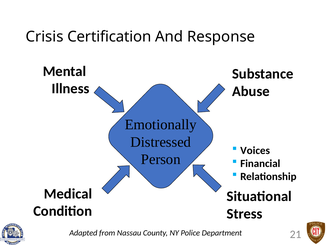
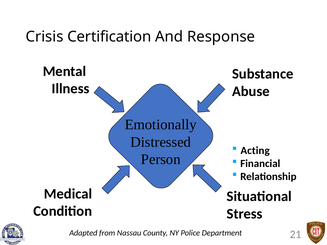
Voices: Voices -> Acting (255, 151)
